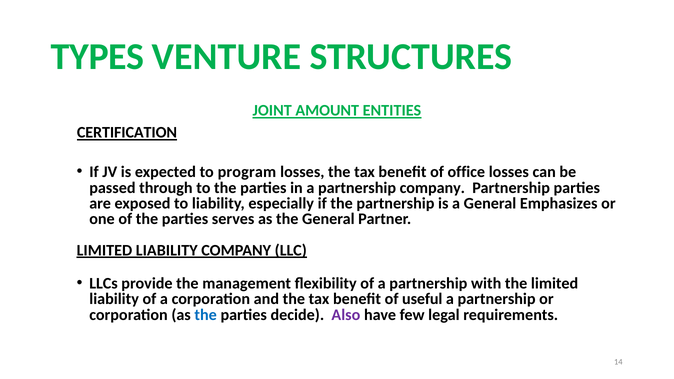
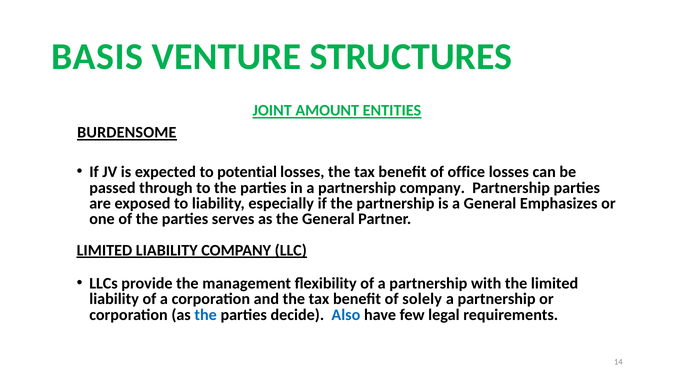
TYPES: TYPES -> BASIS (97, 57)
CERTIFICATION: CERTIFICATION -> BURDENSOME (127, 133)
program: program -> potential (247, 172)
useful: useful -> solely (422, 299)
Also colour: purple -> blue (346, 315)
